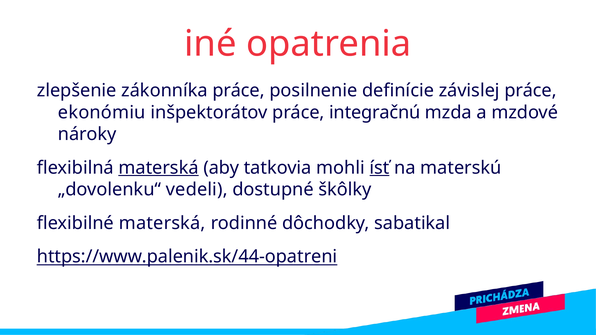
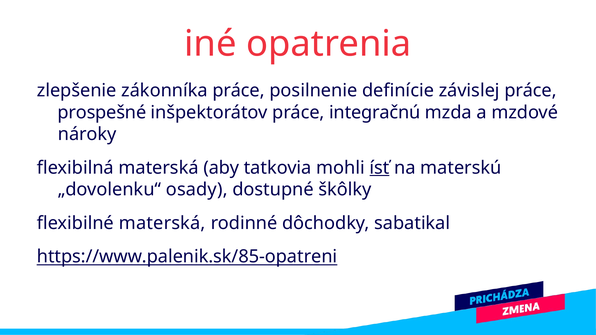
ekonómiu: ekonómiu -> prospešné (102, 112)
materská underline: present -> none (159, 168)
vedeli: vedeli -> osady (197, 190)
https://www.palenik.sk/44-opatreni: https://www.palenik.sk/44-opatreni -> https://www.palenik.sk/85-opatreni (187, 257)
